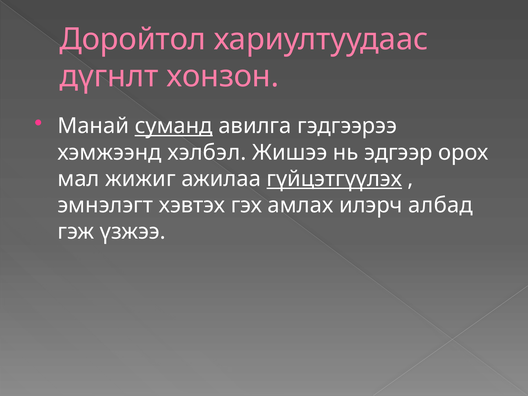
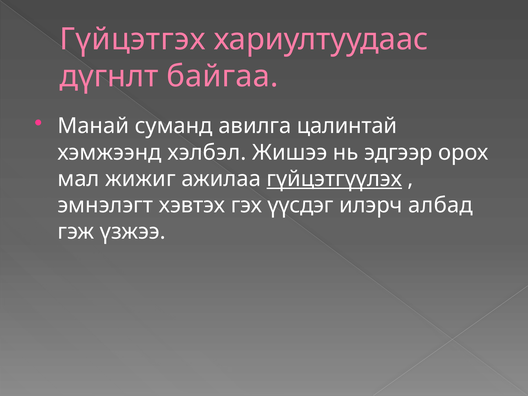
Доройтол: Доройтол -> Гүйцэтгэх (133, 39)
хонзон: хонзон -> байгаа (223, 76)
суманд underline: present -> none (174, 126)
гэдгээрээ: гэдгээрээ -> цалинтай (347, 126)
амлах: амлах -> үүсдэг (301, 205)
